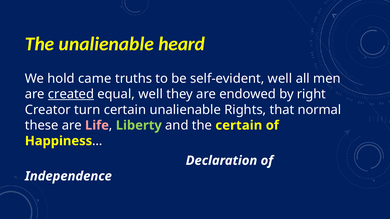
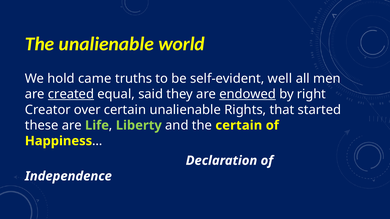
heard: heard -> world (182, 44)
equal well: well -> said (151, 94)
endowed underline: none -> present (248, 94)
turn: turn -> over (87, 110)
normal: normal -> started (319, 110)
Life colour: pink -> light green (97, 126)
